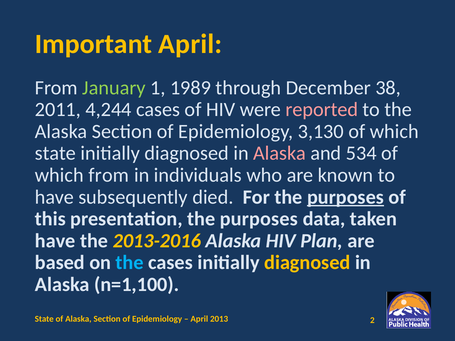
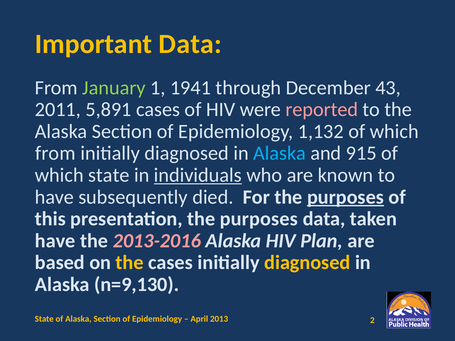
Important April: April -> Data (190, 44)
1989: 1989 -> 1941 (191, 88)
38: 38 -> 43 (388, 88)
4,244: 4,244 -> 5,891 (108, 110)
3,130: 3,130 -> 1,132 (321, 132)
state: state -> from (55, 153)
Alaska colour: pink -> light blue (280, 153)
534: 534 -> 915 (361, 153)
which from: from -> state (109, 175)
individuals underline: none -> present (198, 175)
2013-2016 colour: yellow -> pink (157, 241)
the colour: light blue -> yellow (130, 263)
n=1,100: n=1,100 -> n=9,130 (137, 285)
